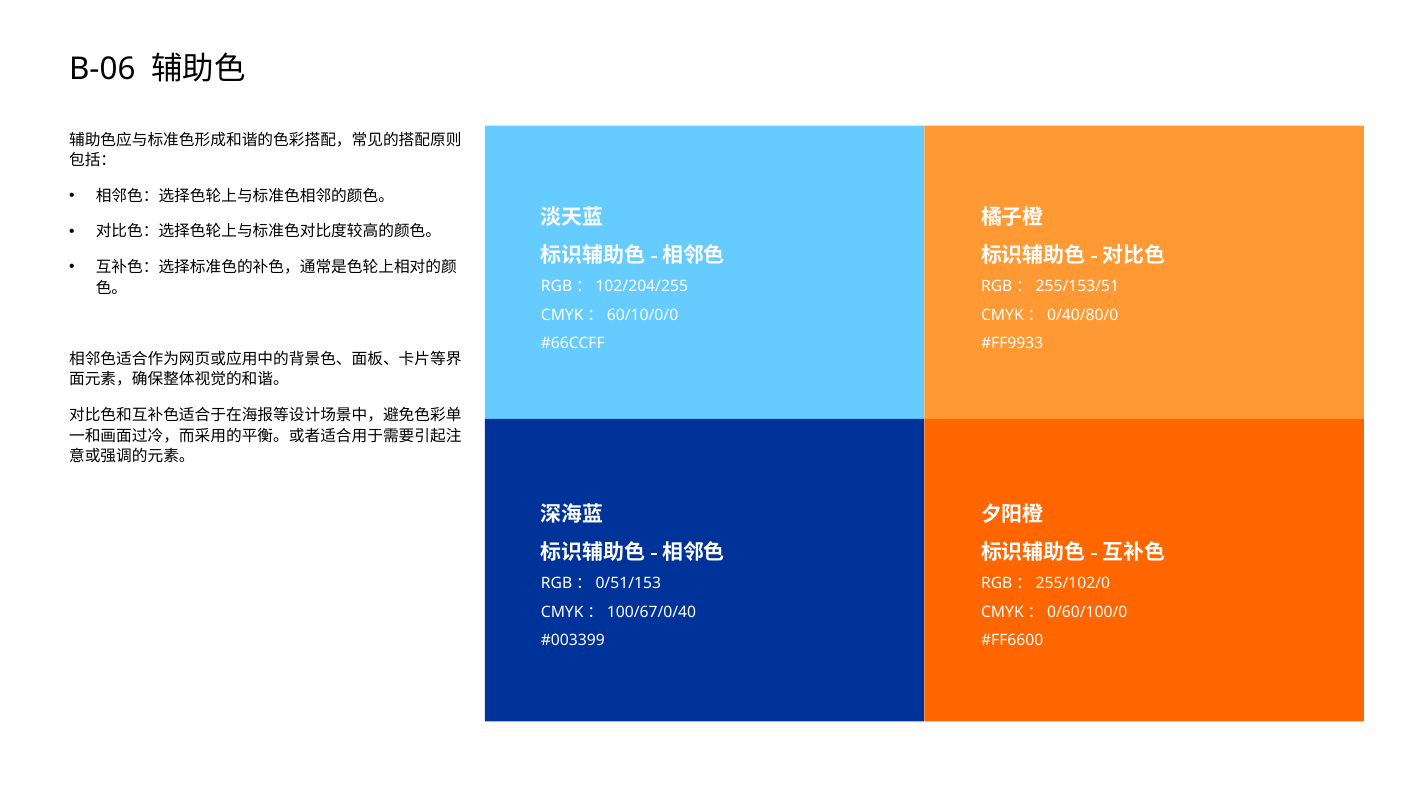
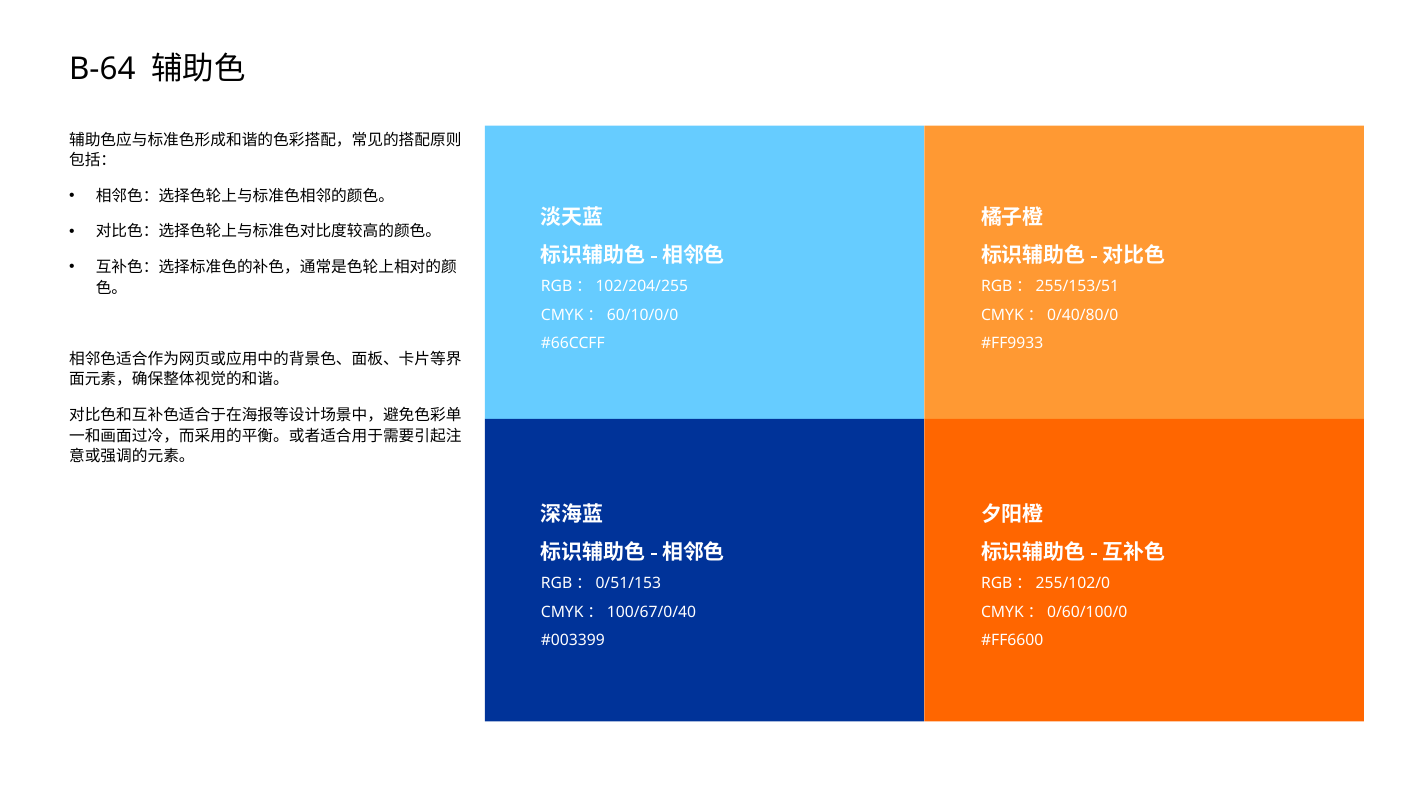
B-06: B-06 -> B-64 (102, 69)
